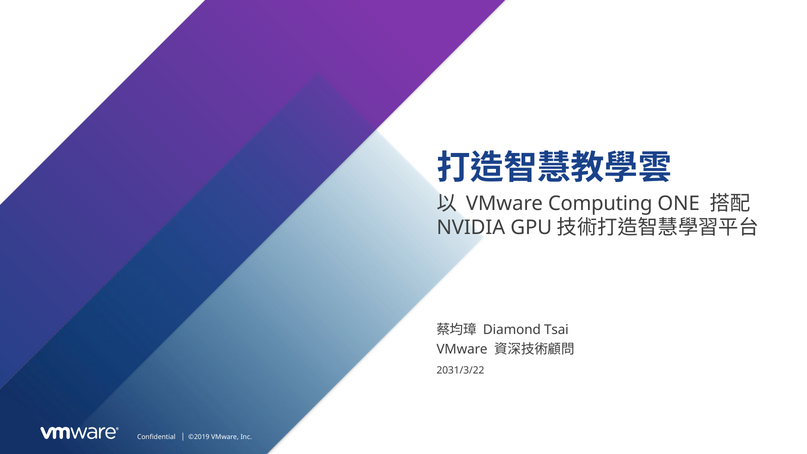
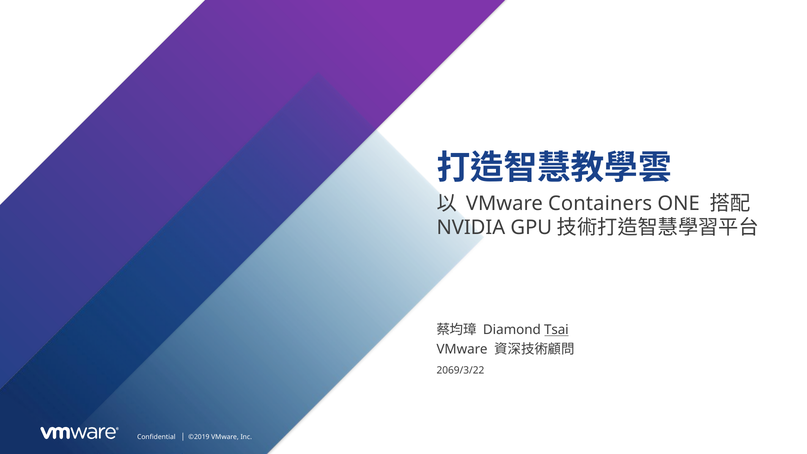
Computing: Computing -> Containers (600, 204)
Tsai underline: none -> present (556, 330)
2031/3/22: 2031/3/22 -> 2069/3/22 (460, 371)
